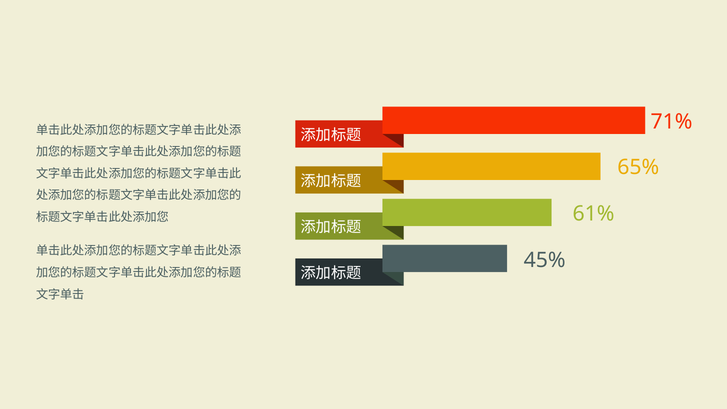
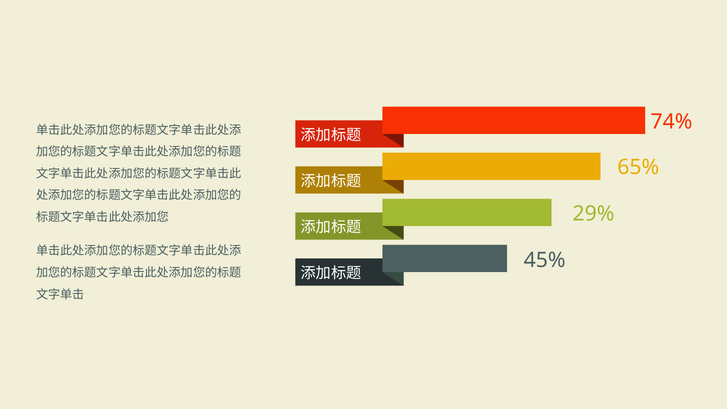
71%: 71% -> 74% (671, 122)
61%: 61% -> 29% (594, 214)
